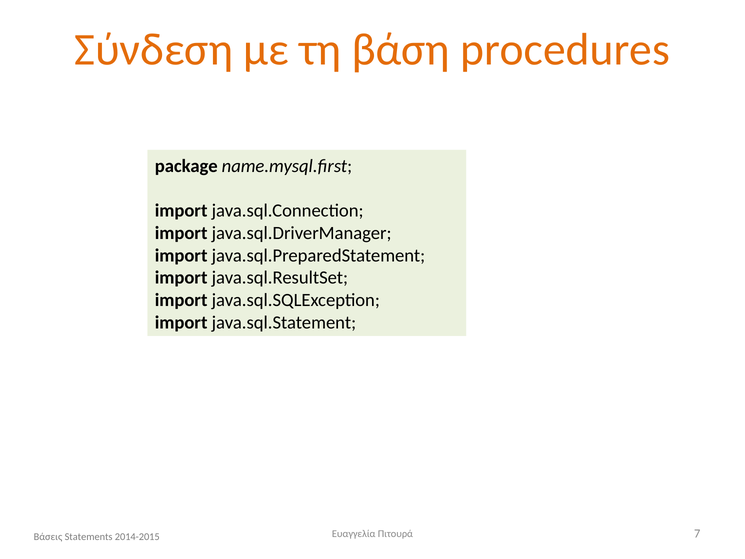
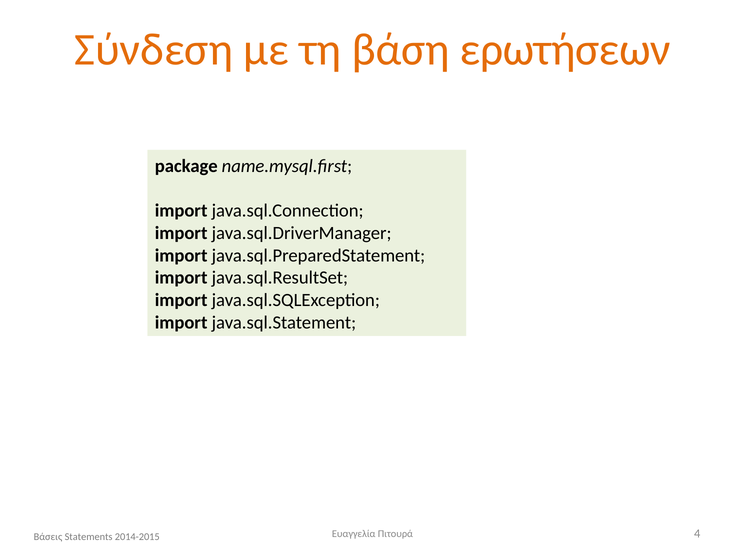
procedures: procedures -> ερωτήσεων (565, 50)
7: 7 -> 4 (697, 533)
